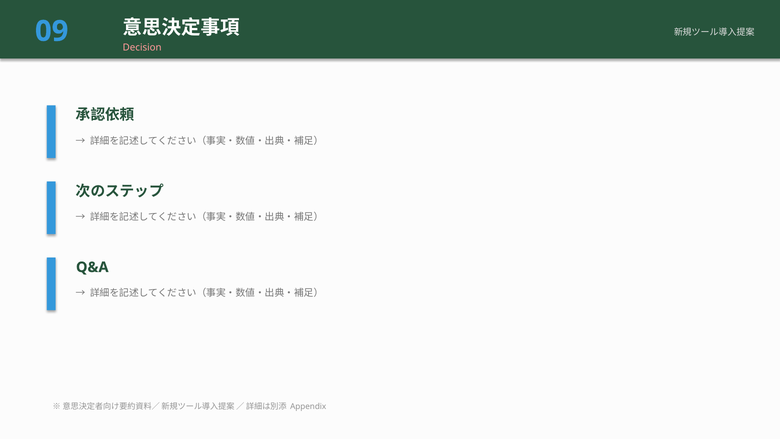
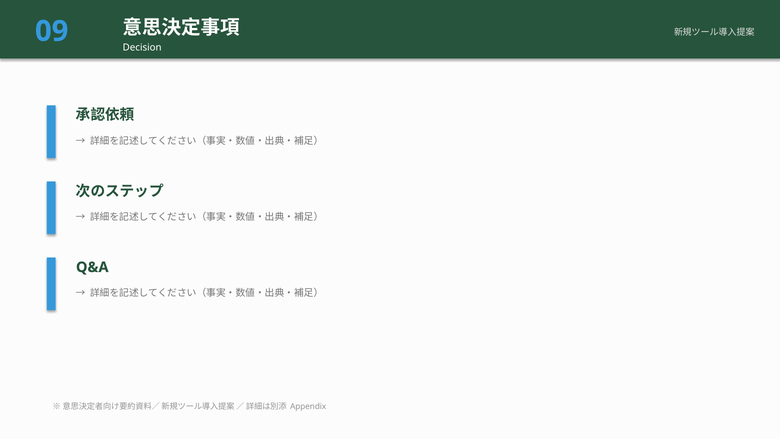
Decision colour: pink -> white (142, 47)
